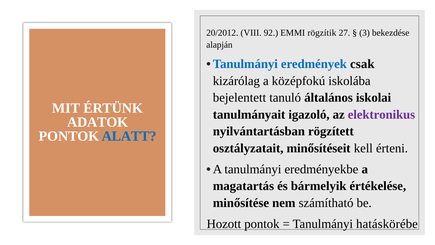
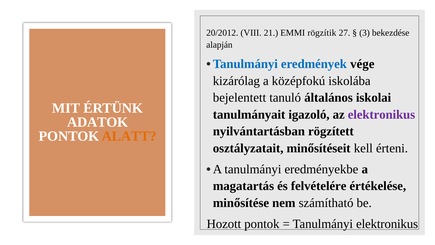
92: 92 -> 21 (271, 33)
csak: csak -> vége (362, 64)
ALATT colour: blue -> orange (129, 136)
bármelyik: bármelyik -> felvételére (319, 186)
Tanulmányi hatáskörébe: hatáskörébe -> elektronikus (387, 224)
